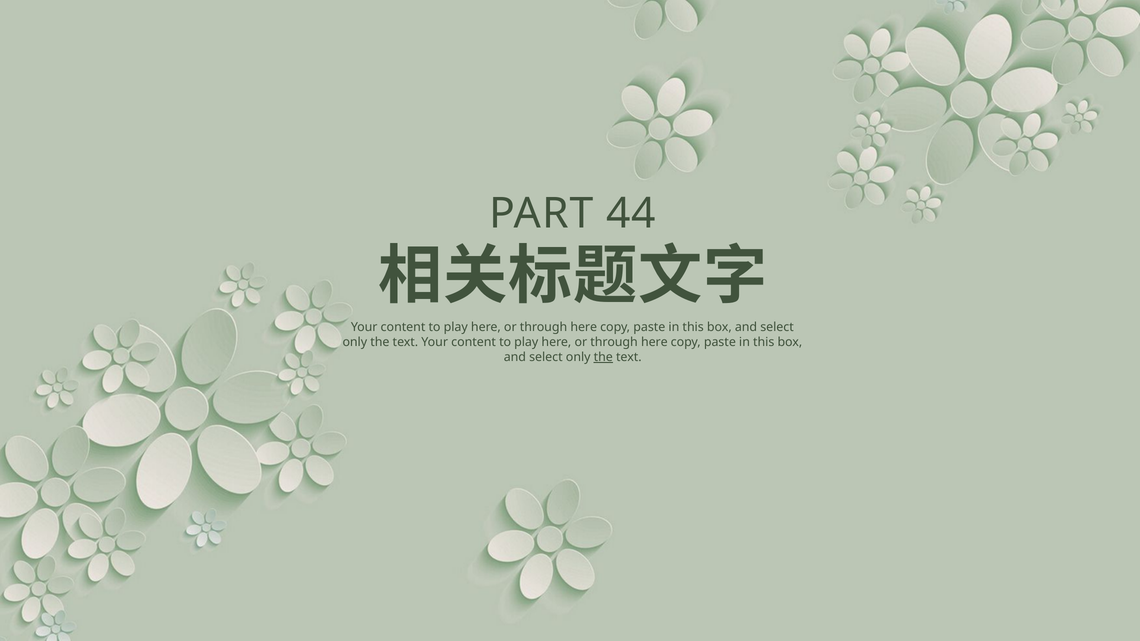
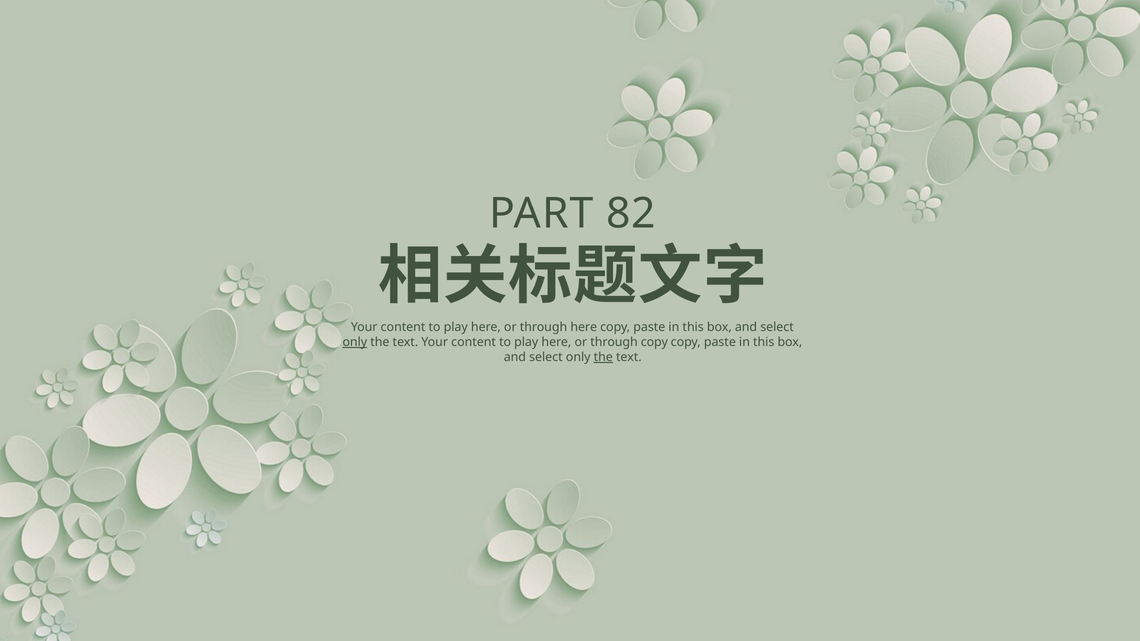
44: 44 -> 82 (631, 214)
only underline: none -> present (355, 342)
here: here -> copy (654, 342)
